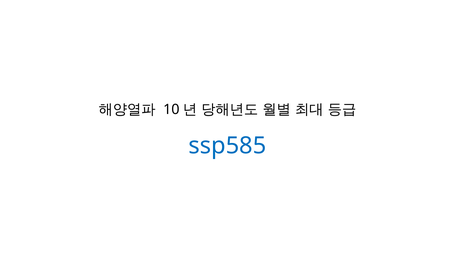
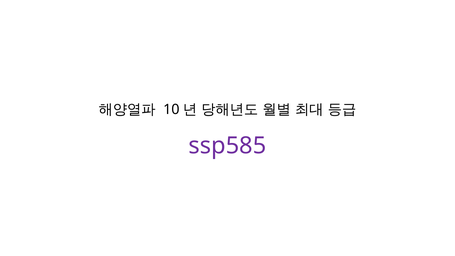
ssp585 colour: blue -> purple (227, 146)
